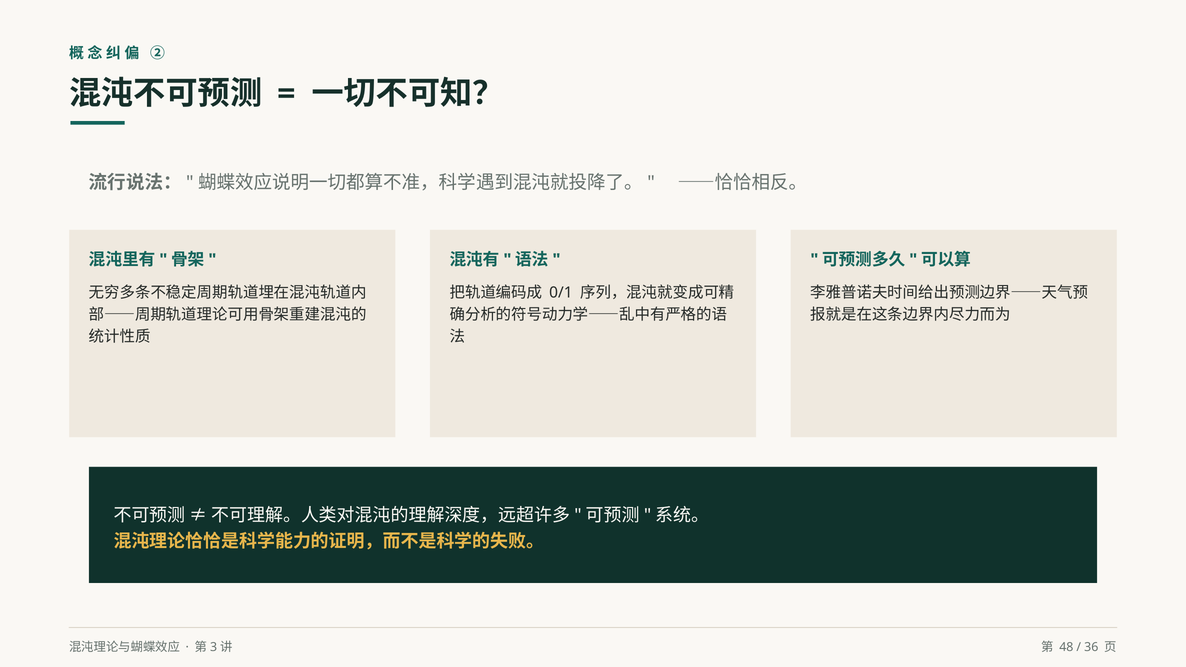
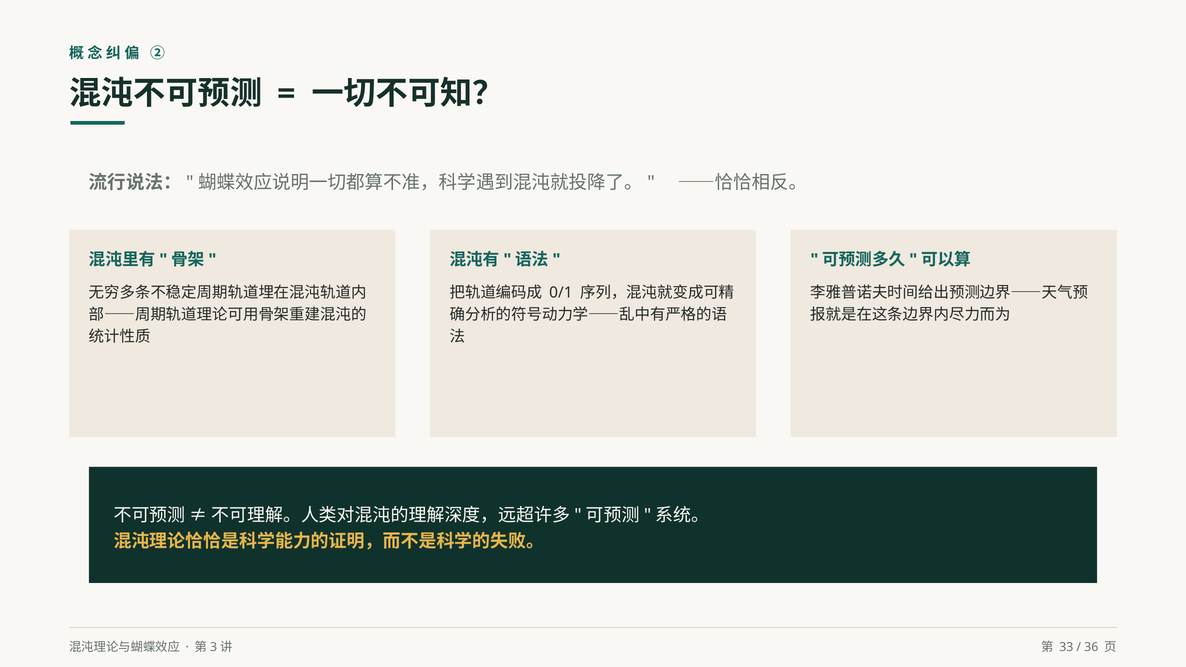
48: 48 -> 33 (1066, 647)
